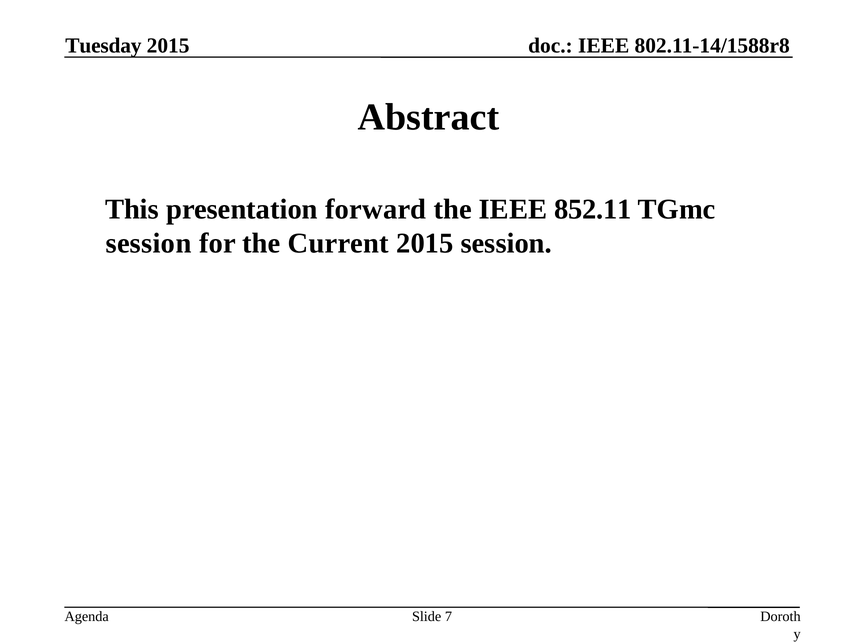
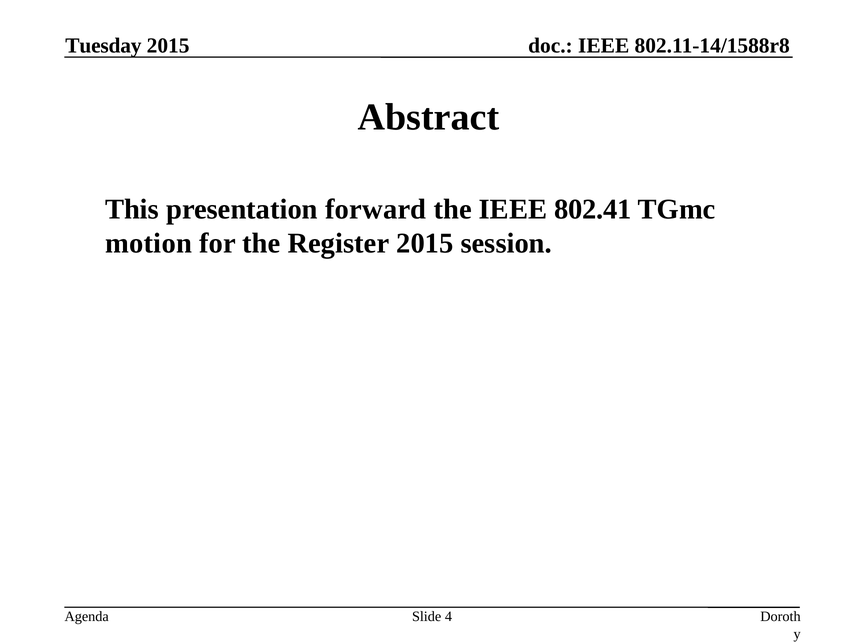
852.11: 852.11 -> 802.41 (593, 209)
session: session -> motion (149, 243)
Current: Current -> Register (338, 243)
7: 7 -> 4 (448, 616)
